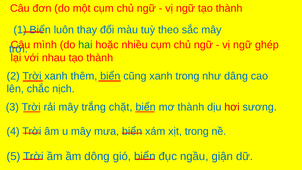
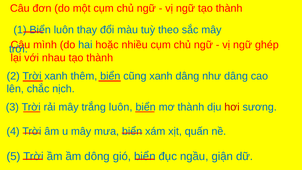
hai colour: green -> blue (85, 45)
xanh trong: trong -> dâng (187, 76)
trắng chặt: chặt -> luôn (121, 107)
xịt trong: trong -> quấn (197, 131)
